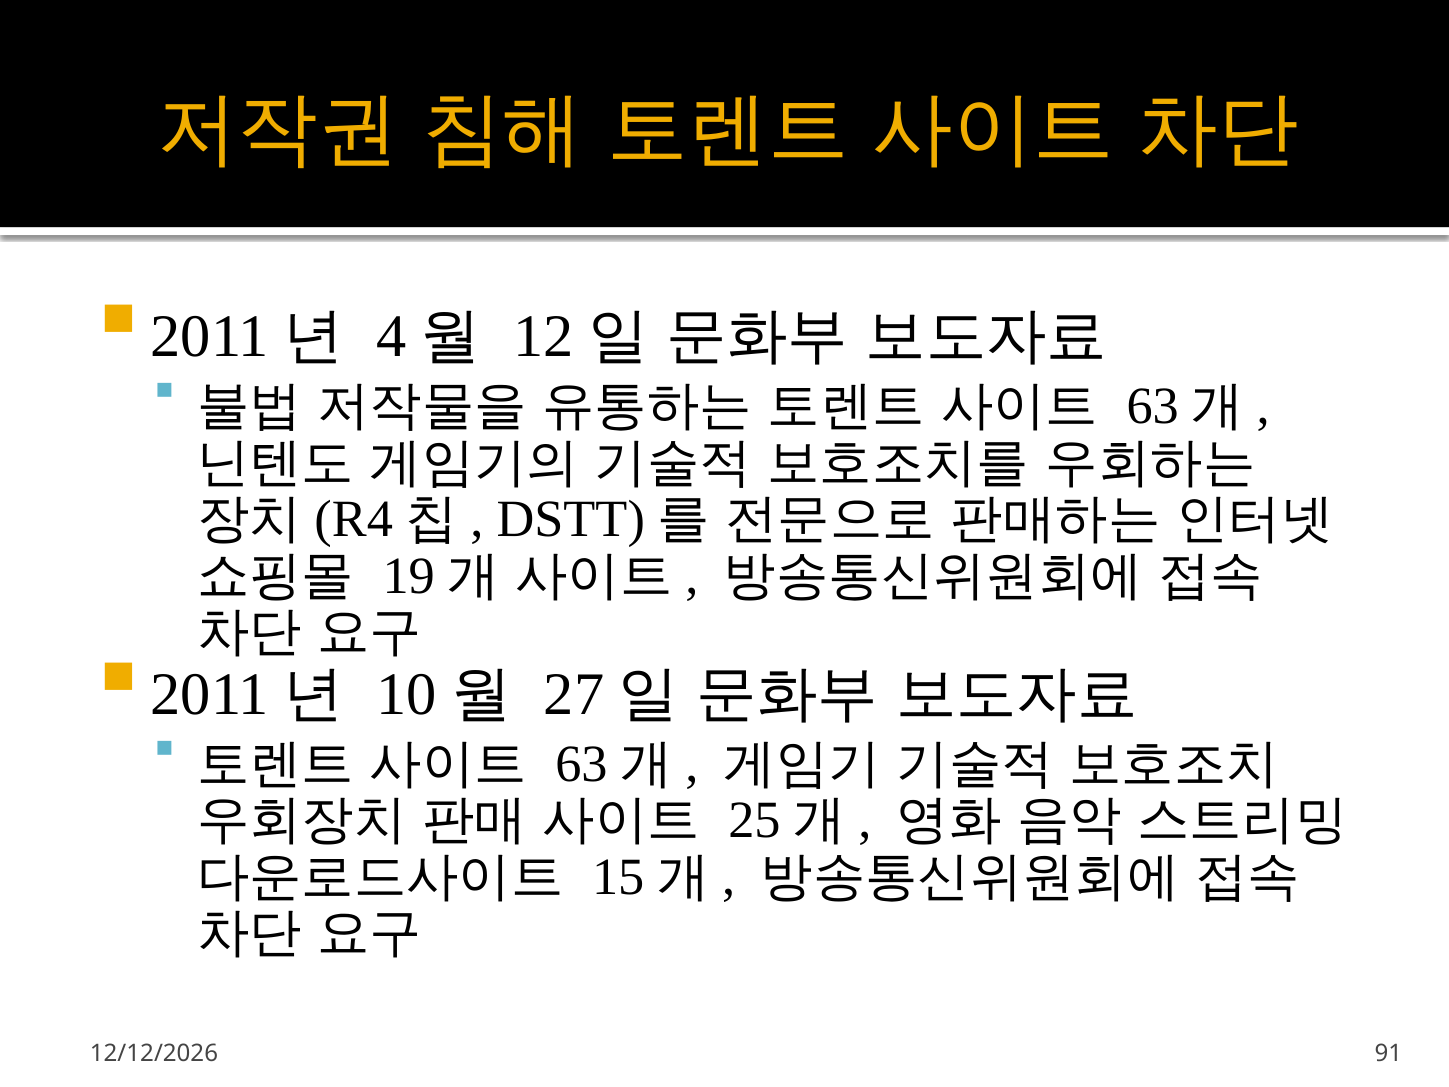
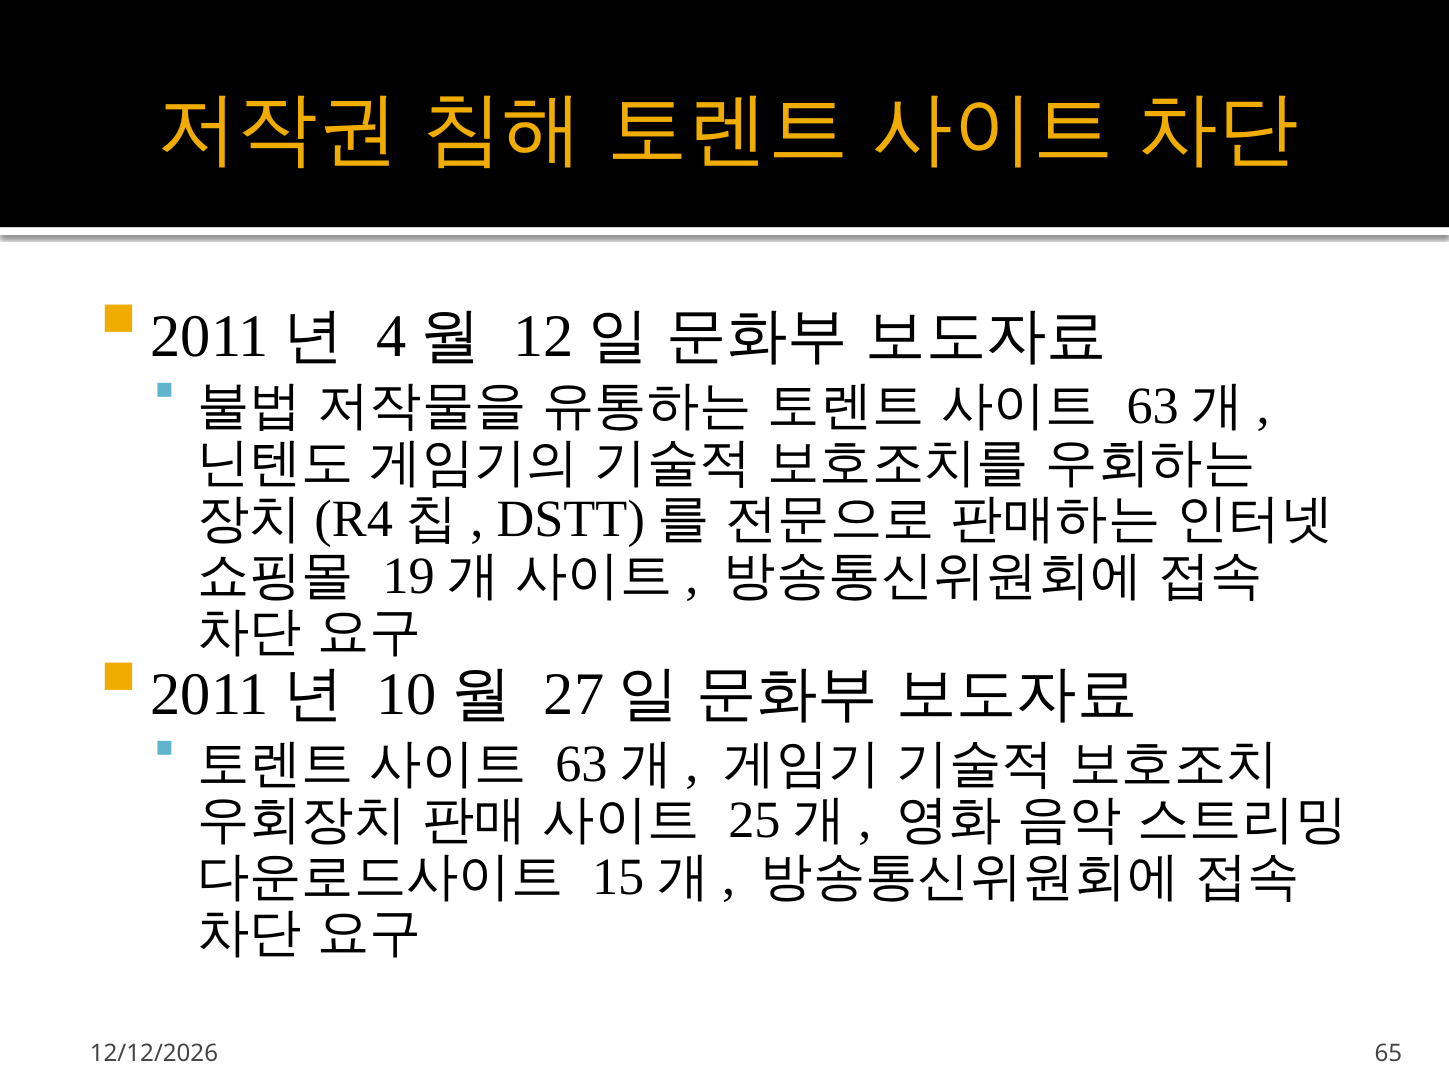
91: 91 -> 65 (1388, 1053)
